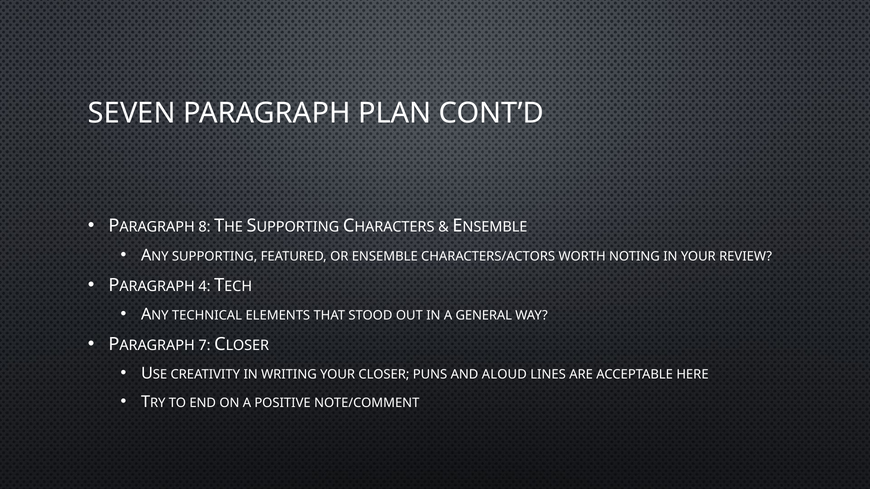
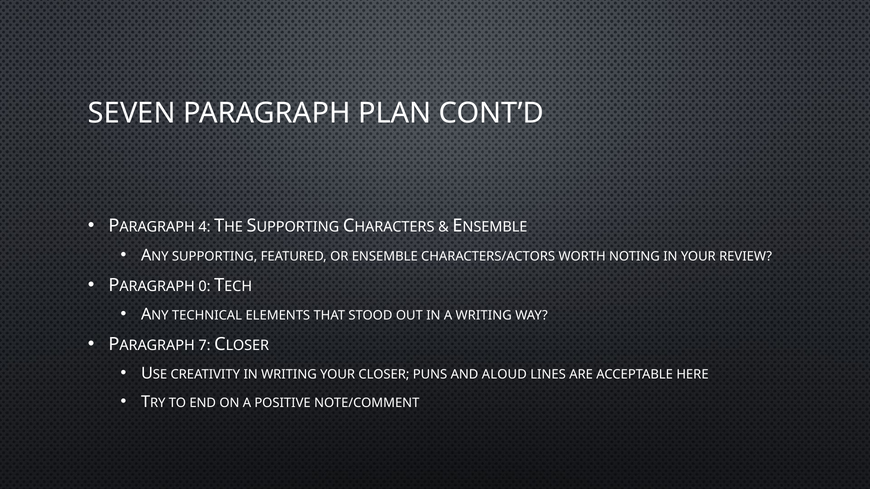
8: 8 -> 4 (205, 227)
4: 4 -> 0 (205, 286)
A GENERAL: GENERAL -> WRITING (484, 316)
